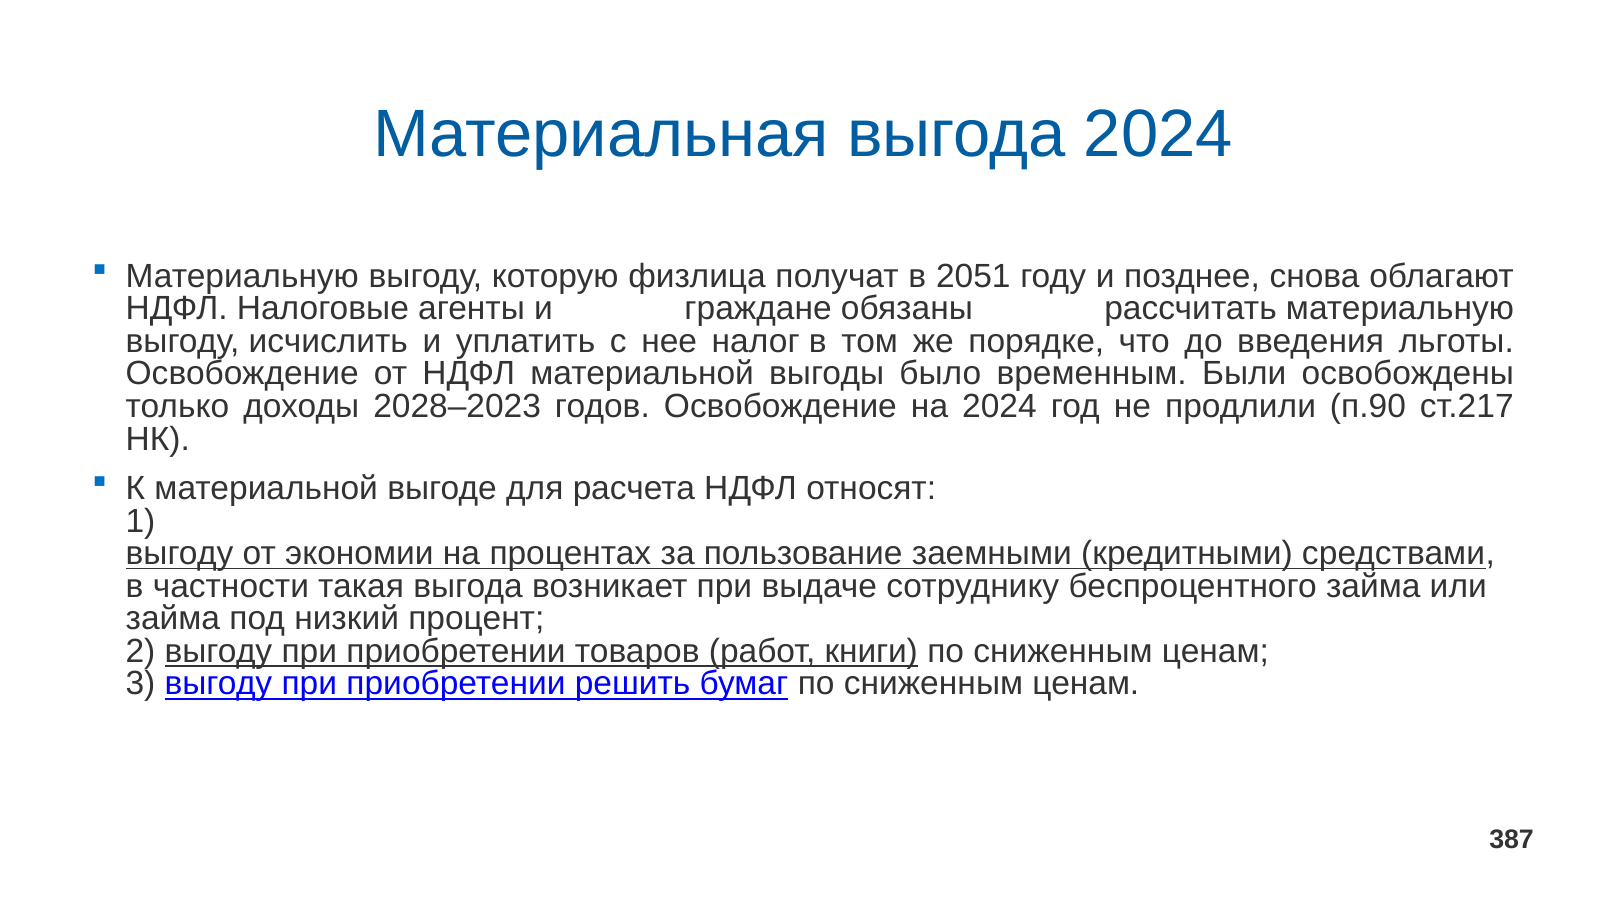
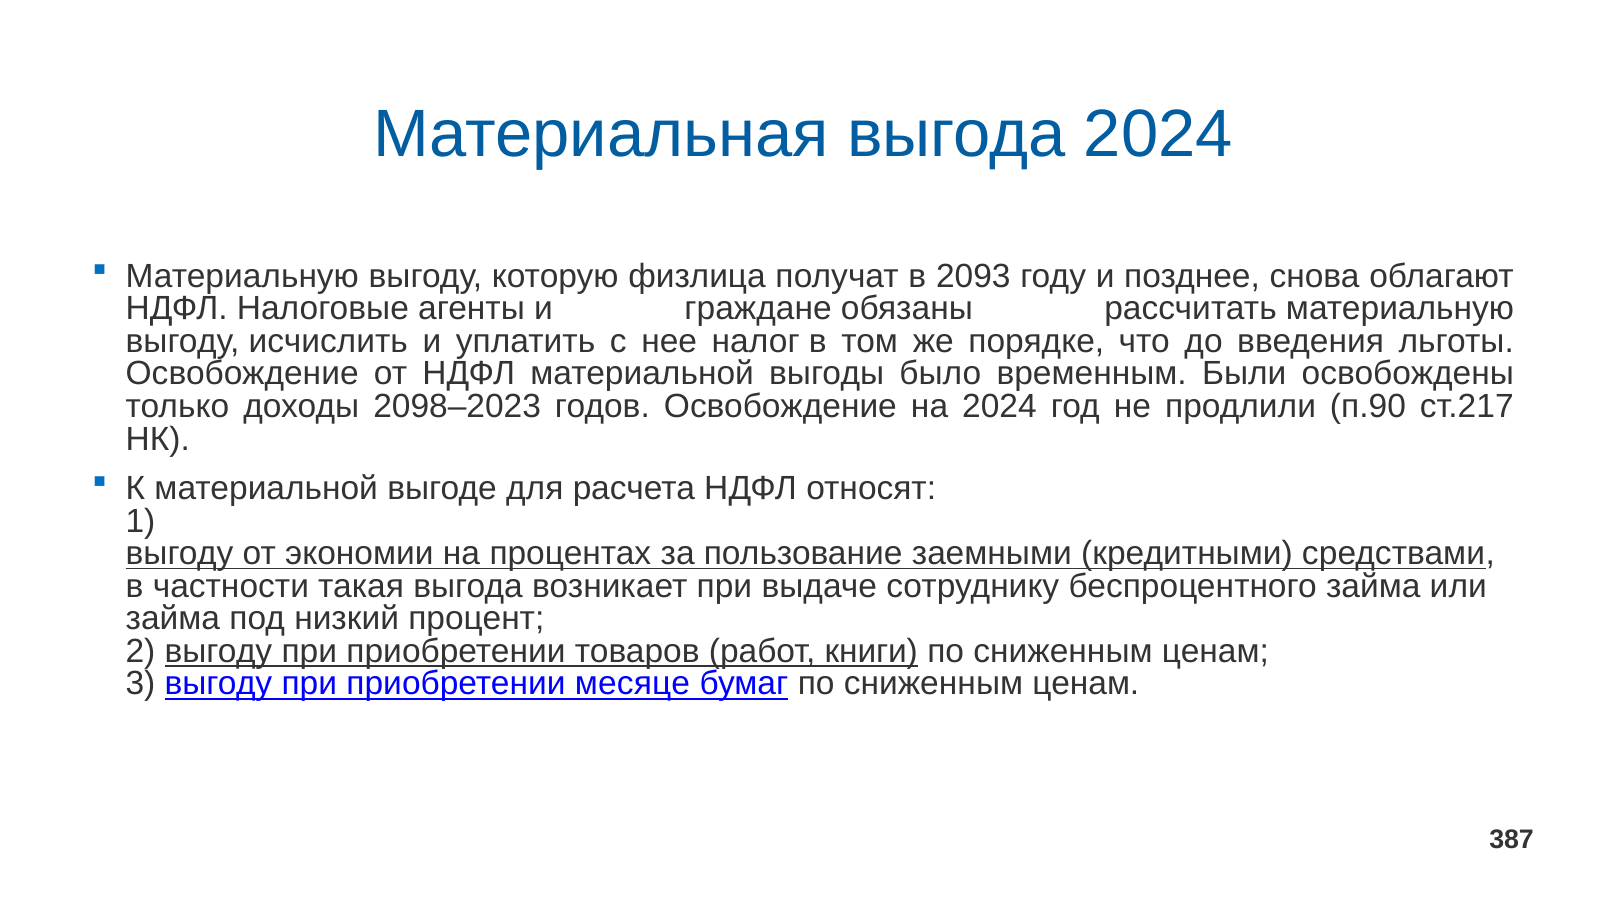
2051: 2051 -> 2093 (973, 276)
2028–2023: 2028–2023 -> 2098–2023 (457, 406)
решить: решить -> месяце (632, 684)
